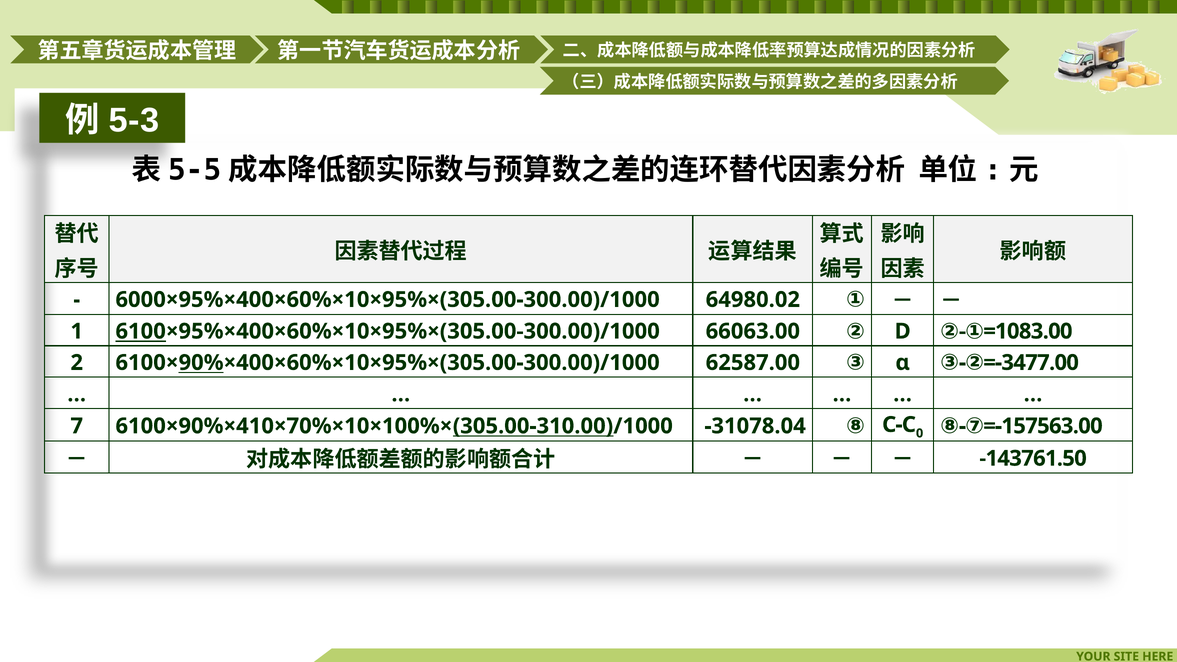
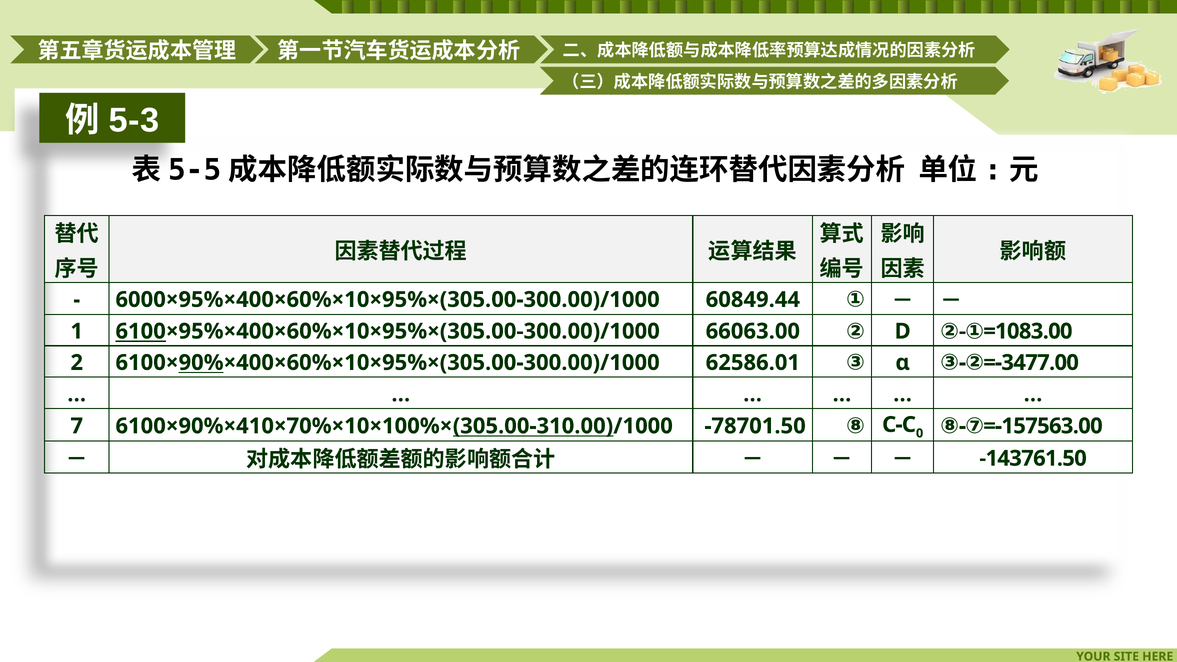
64980.02: 64980.02 -> 60849.44 (753, 300)
62587.00: 62587.00 -> 62586.01 (753, 363)
-31078.04: -31078.04 -> -78701.50 (755, 426)
